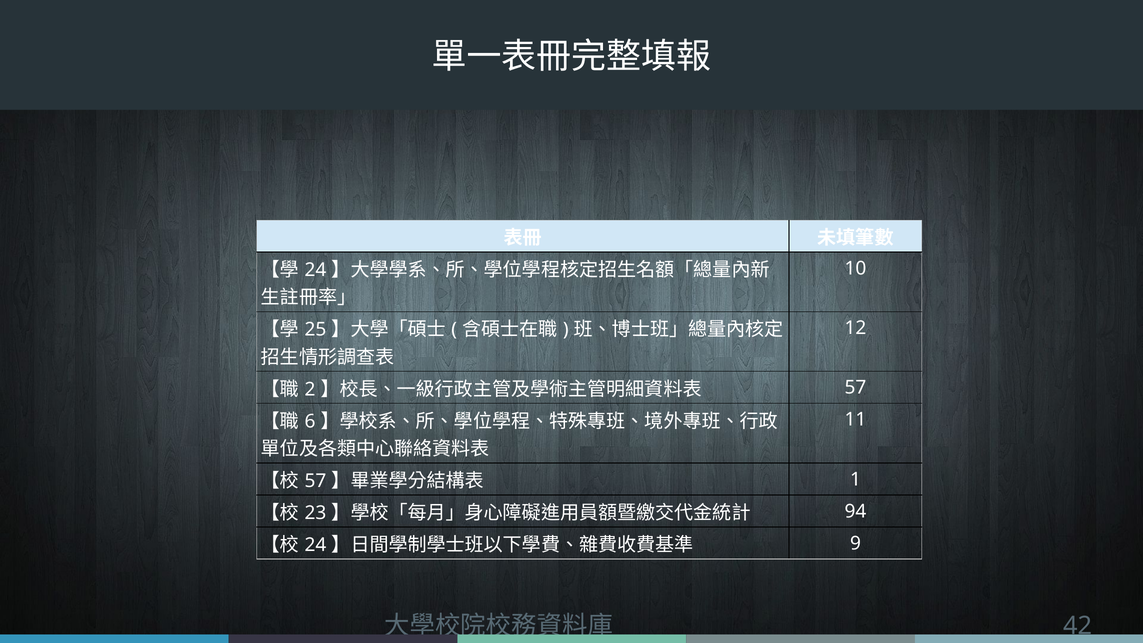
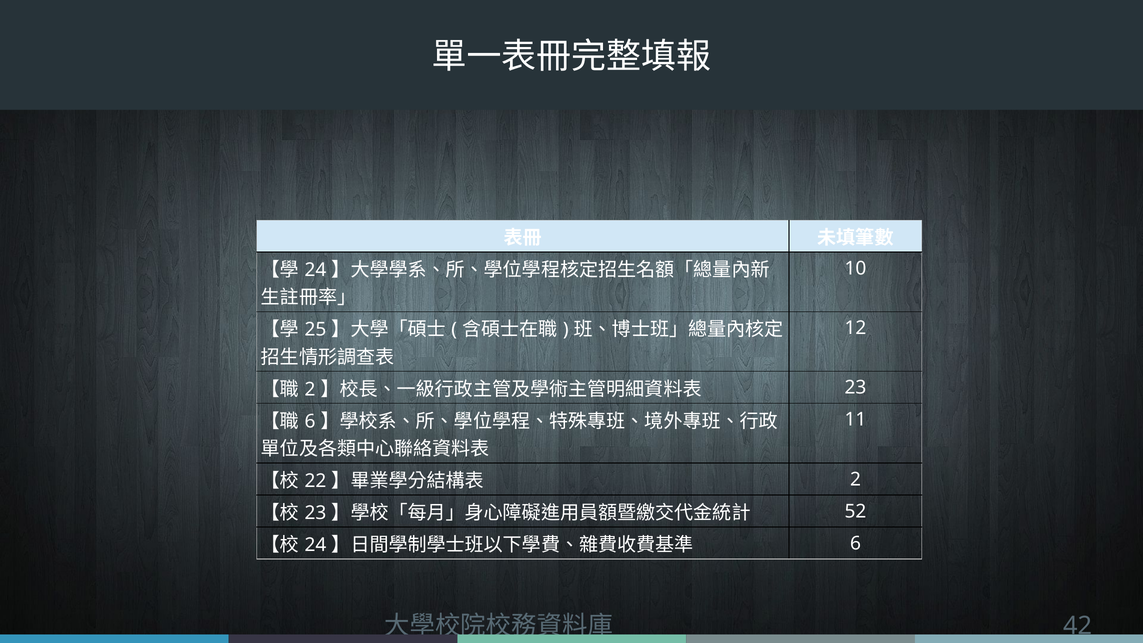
57: 57 -> 23 (855, 388)
57: 57 -> 22 (315, 481)
1: 1 -> 2 (855, 479)
94: 94 -> 52 (855, 511)
9: 9 -> 6 (855, 543)
